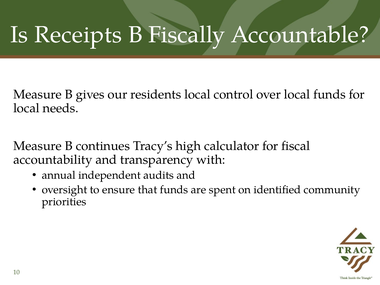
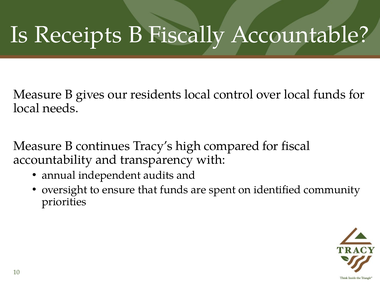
calculator: calculator -> compared (232, 146)
